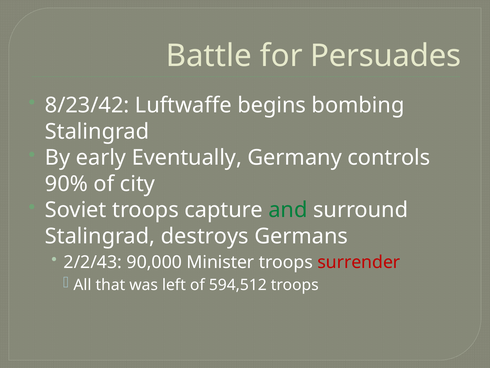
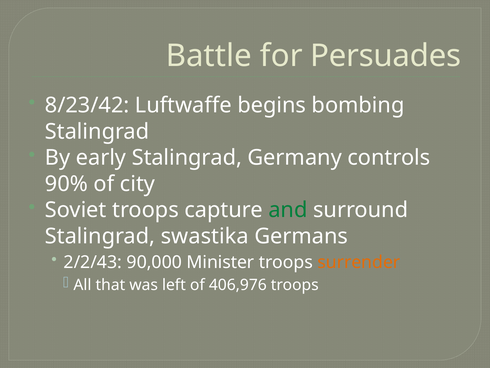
early Eventually: Eventually -> Stalingrad (187, 158)
destroys: destroys -> swastika (205, 236)
surrender colour: red -> orange (359, 262)
594,512: 594,512 -> 406,976 (238, 285)
